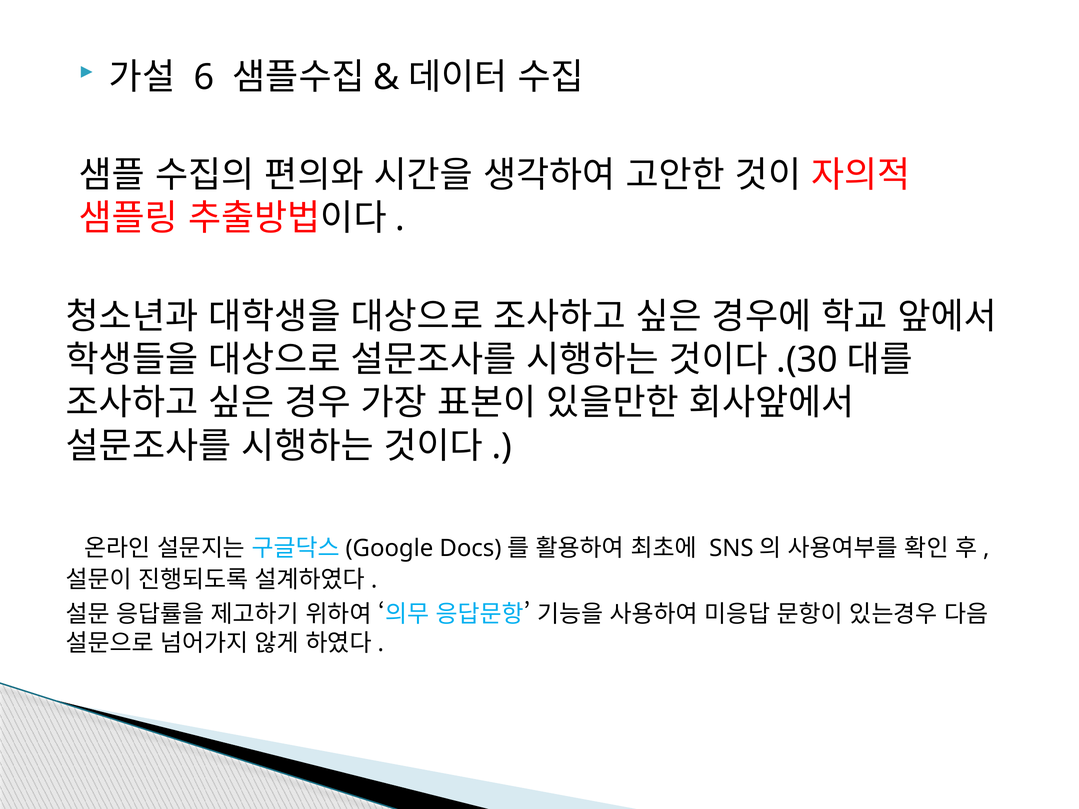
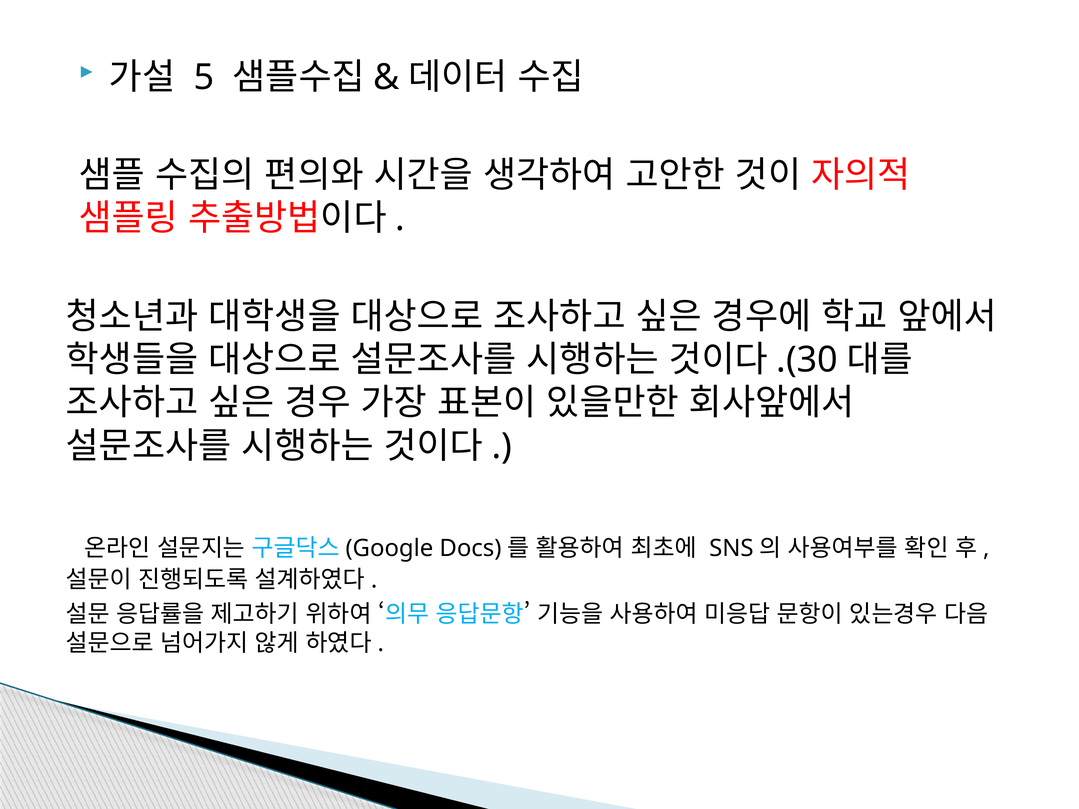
6: 6 -> 5 (204, 77)
